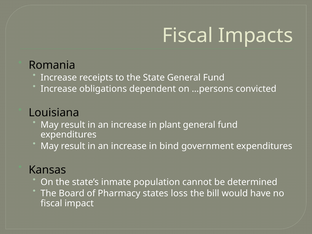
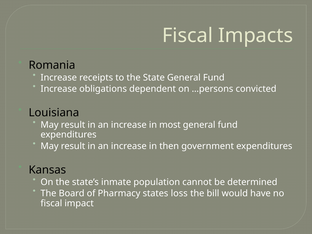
plant: plant -> most (170, 125)
bind: bind -> then (169, 146)
